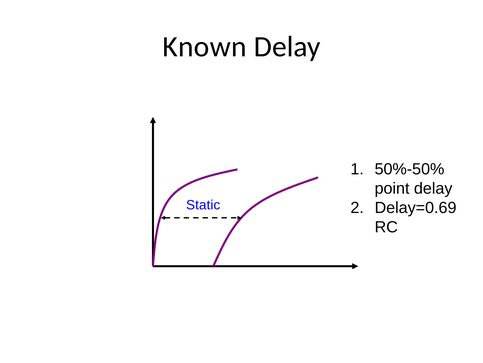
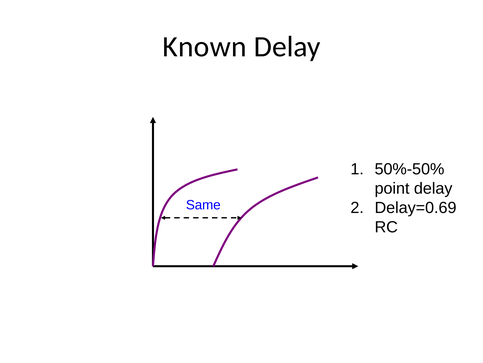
Static: Static -> Same (203, 205)
